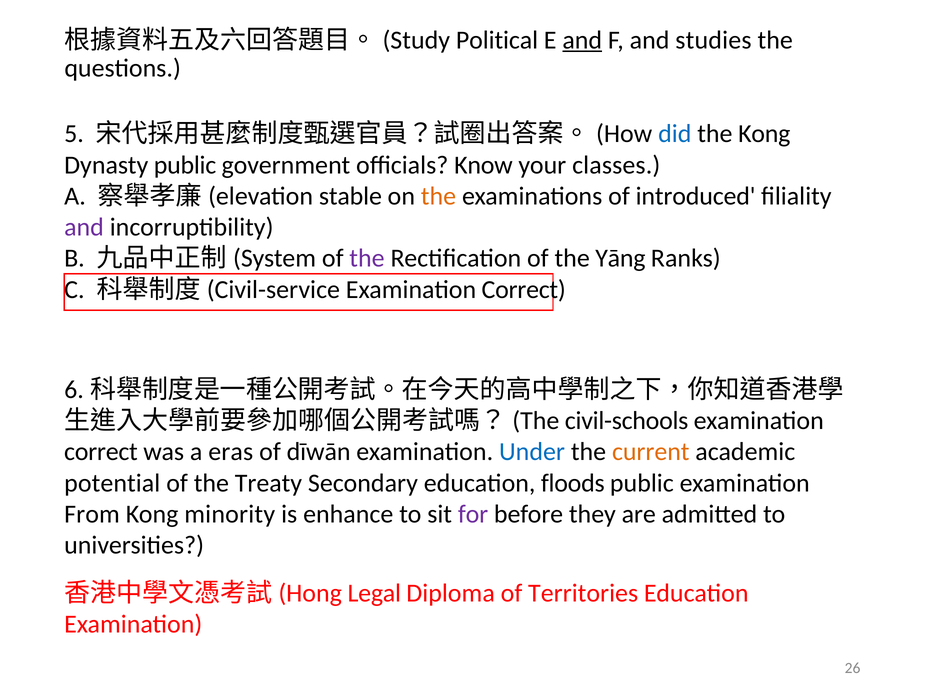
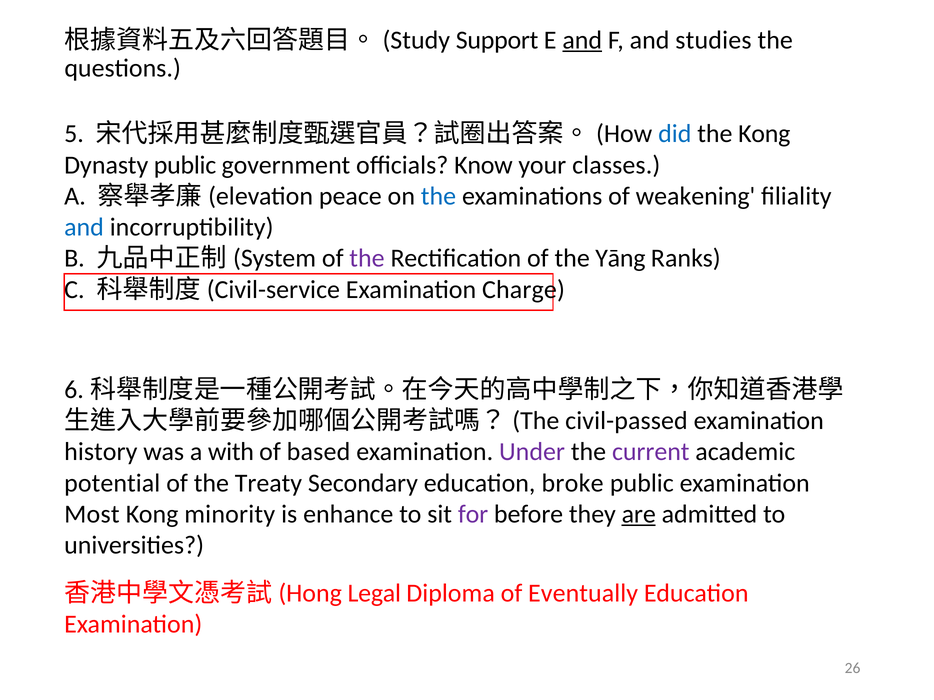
Political: Political -> Support (497, 40)
stable: stable -> peace (350, 196)
the colour: orange -> blue (439, 196)
introduced: introduced -> weakening (696, 196)
and colour: purple -> blue (84, 227)
Correct: Correct -> Charge (523, 290)
civil-schools: civil-schools -> civil-passed (626, 421)
correct: correct -> history (101, 452)
eras: eras -> with (231, 452)
dīwān: dīwān -> based (318, 452)
Under colour: blue -> purple (532, 452)
current colour: orange -> purple (651, 452)
floods: floods -> broke (573, 483)
From: From -> Most (92, 515)
are underline: none -> present (639, 515)
Territories: Territories -> Eventually (583, 593)
